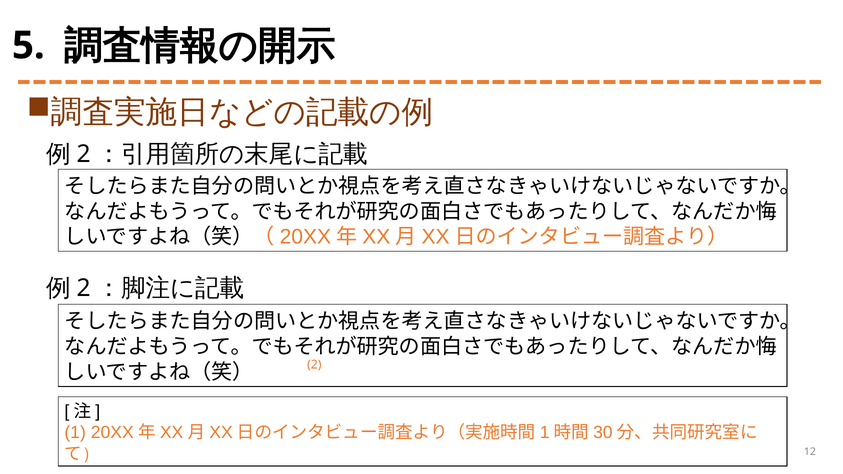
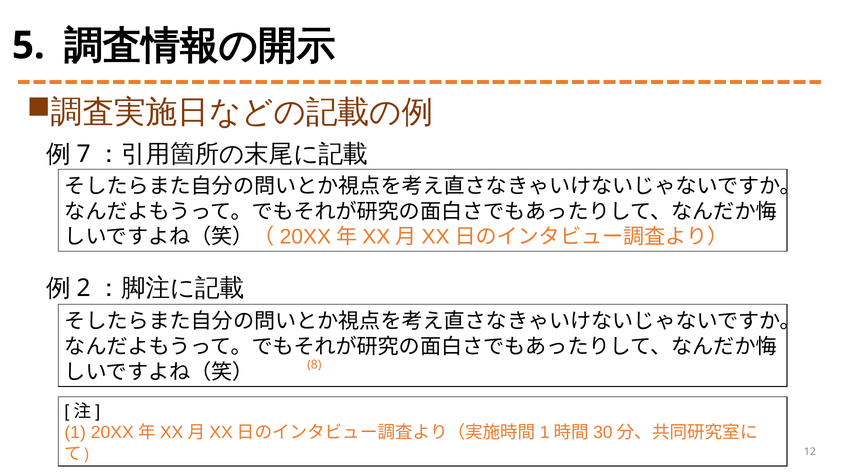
2: 2 -> 7 (84, 154)
2: 2 -> 8 (314, 365)
